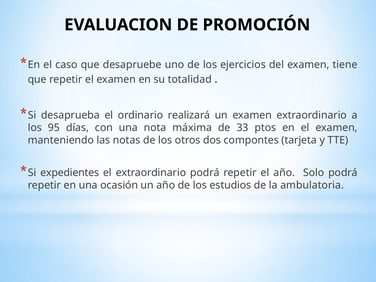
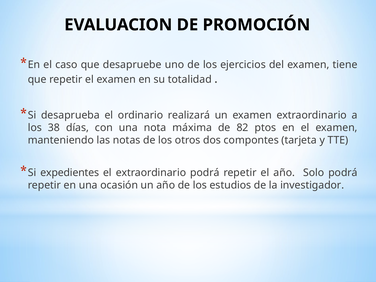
95: 95 -> 38 (54, 128)
33: 33 -> 82 (242, 128)
ambulatoria: ambulatoria -> investigador (312, 185)
